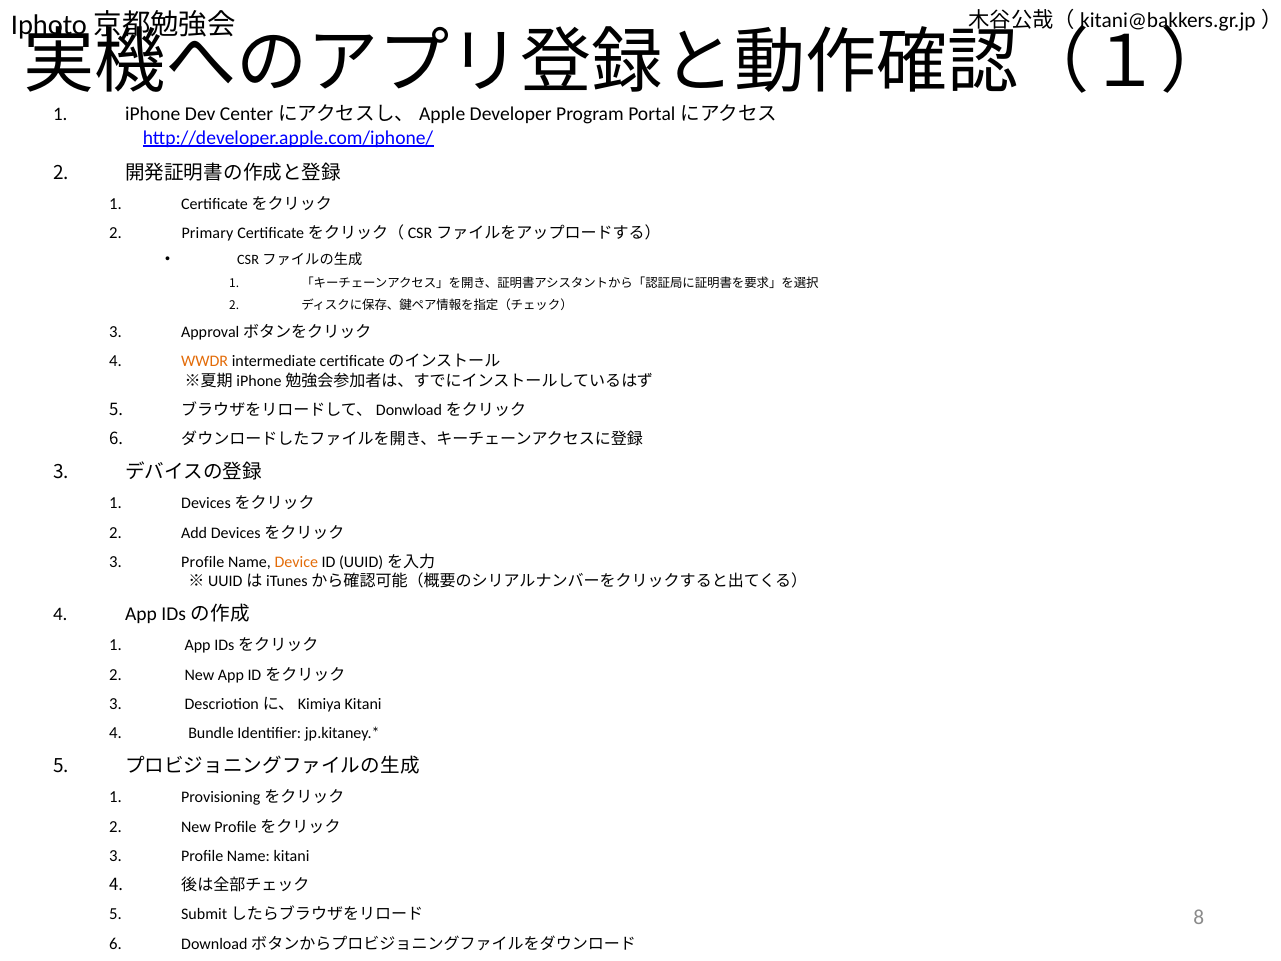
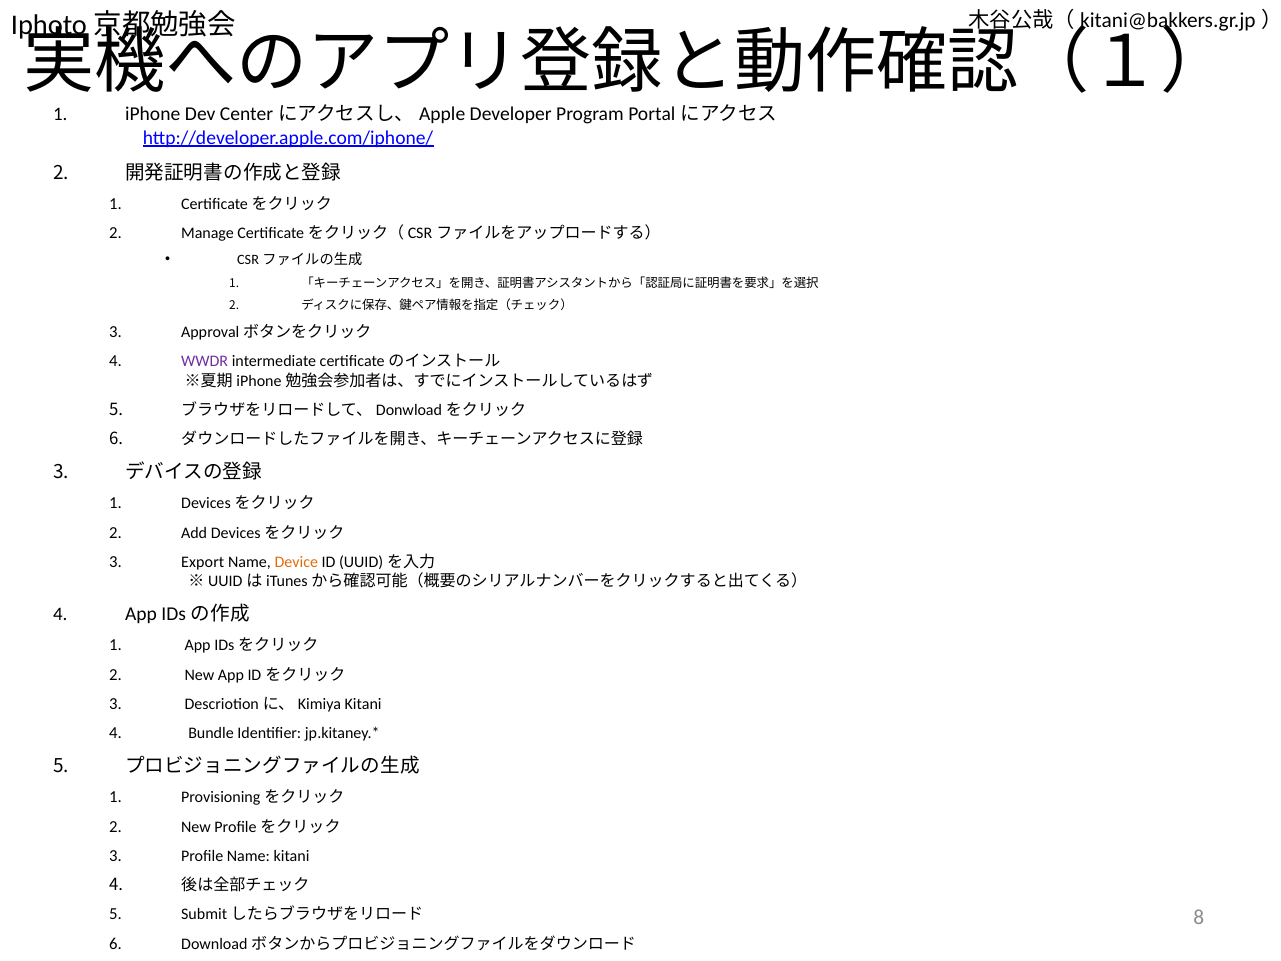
Primary: Primary -> Manage (208, 233)
WWDR colour: orange -> purple (205, 362)
Profile: Profile -> Export (203, 562)
